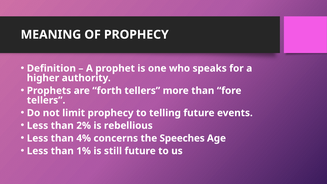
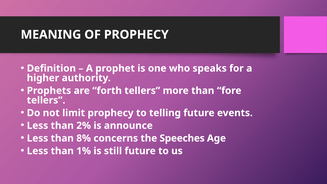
rebellious: rebellious -> announce (128, 126)
4%: 4% -> 8% (84, 138)
